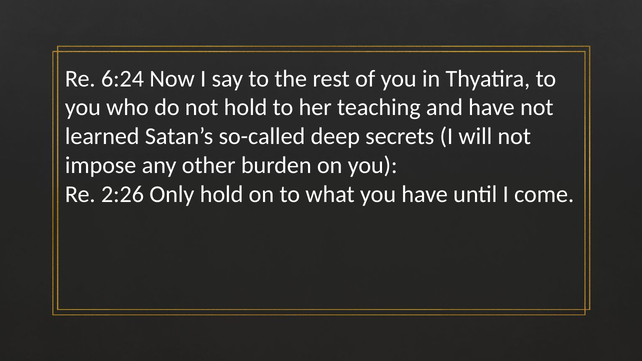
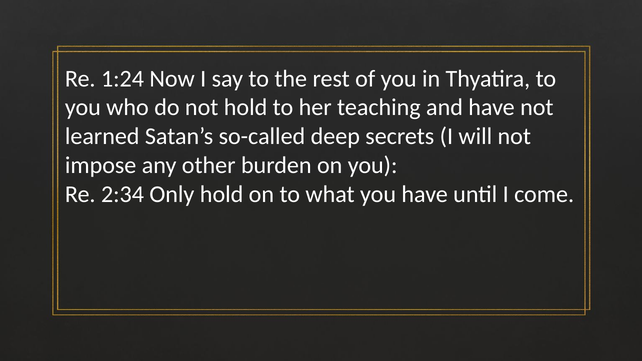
6:24: 6:24 -> 1:24 (123, 79)
2:26: 2:26 -> 2:34 (123, 194)
